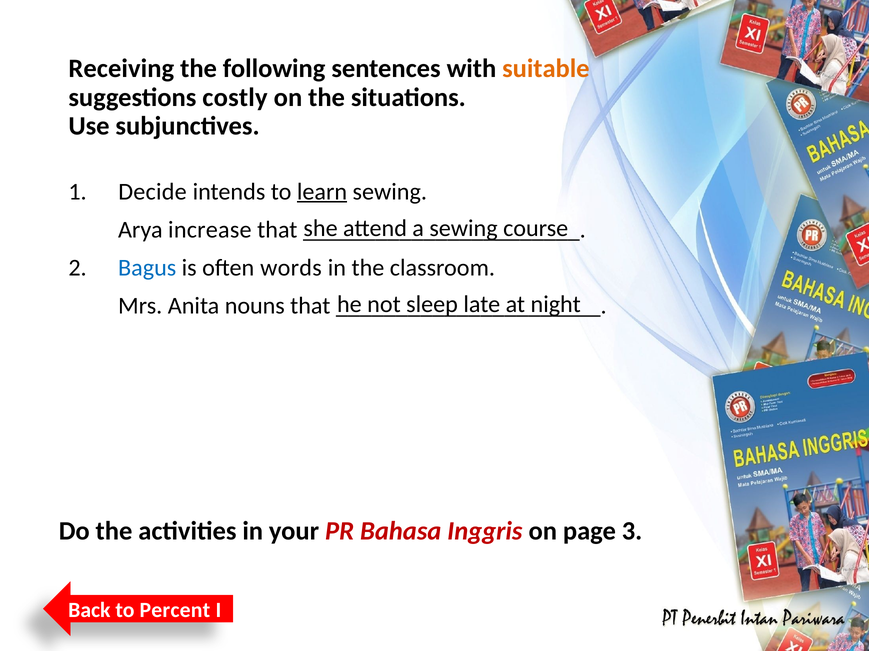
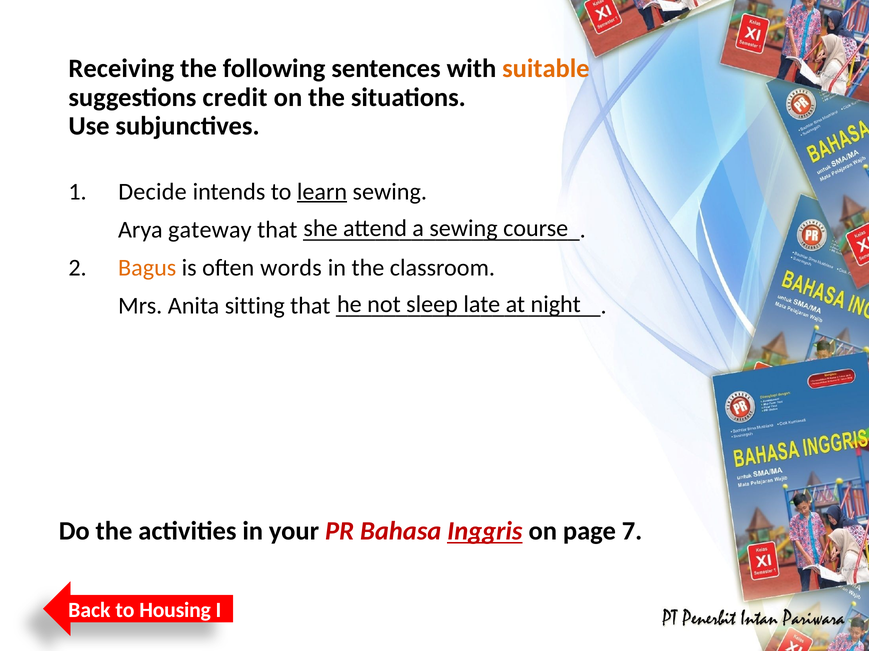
costly: costly -> credit (235, 97)
increase: increase -> gateway (210, 230)
Bagus colour: blue -> orange (147, 268)
nouns: nouns -> sitting (255, 306)
Inggris underline: none -> present (485, 532)
3: 3 -> 7 (632, 532)
Percent: Percent -> Housing (175, 611)
